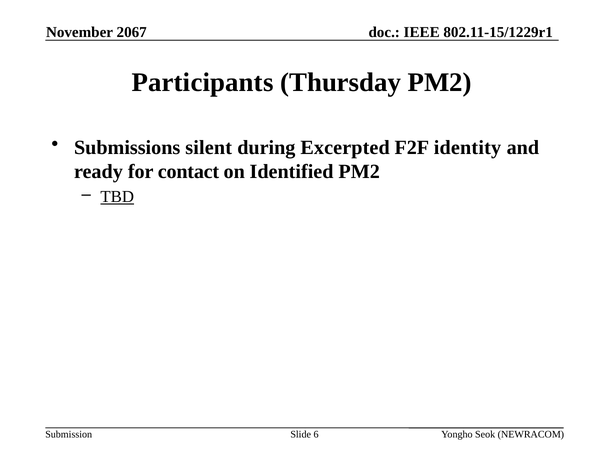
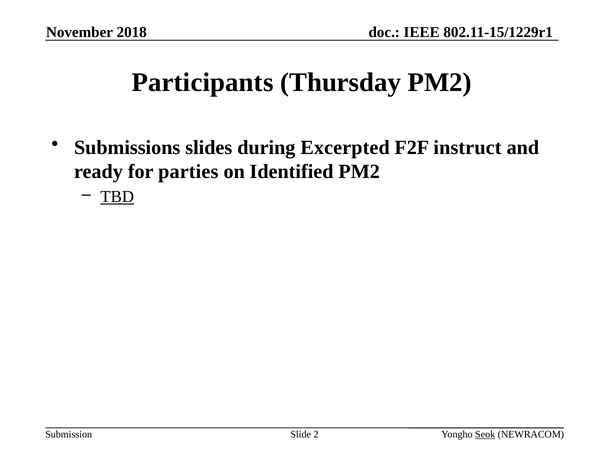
2067: 2067 -> 2018 (132, 32)
silent: silent -> slides (209, 147)
identity: identity -> instruct (467, 147)
contact: contact -> parties (188, 172)
6: 6 -> 2 (316, 434)
Seok underline: none -> present (485, 434)
